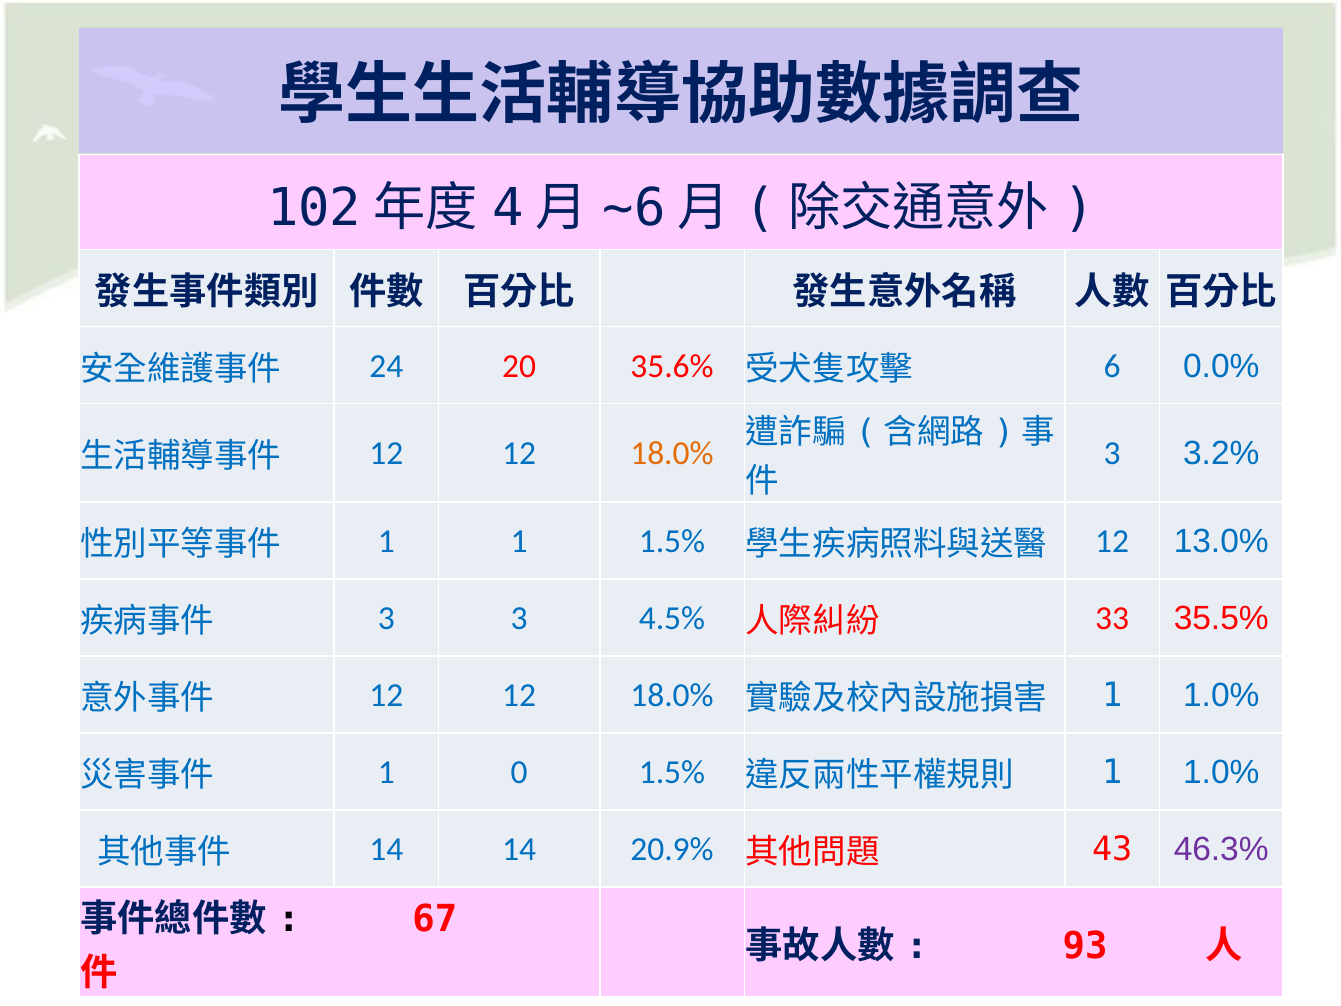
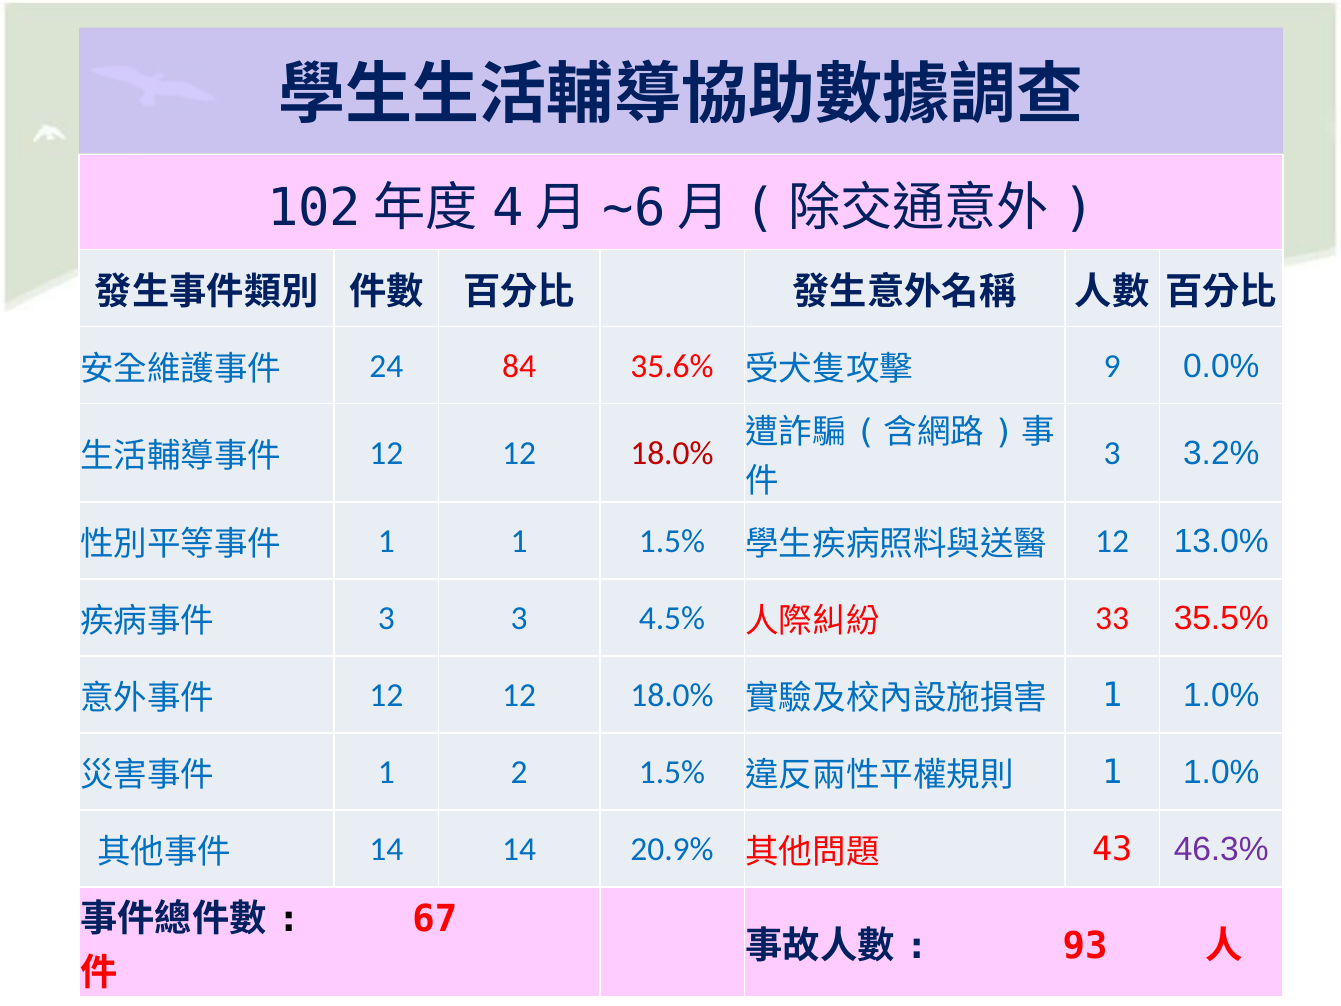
20: 20 -> 84 (519, 366)
6: 6 -> 9 (1112, 366)
18.0% colour: orange -> red (672, 454)
0: 0 -> 2 (519, 772)
